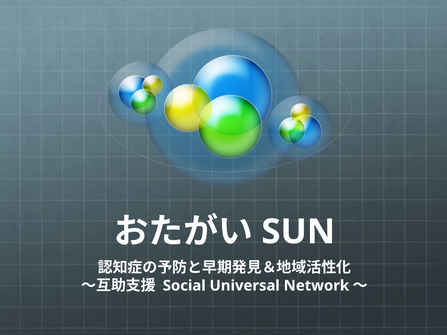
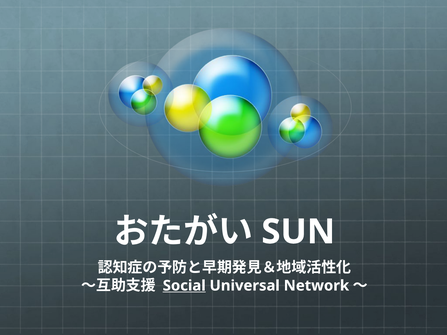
Social underline: none -> present (184, 286)
